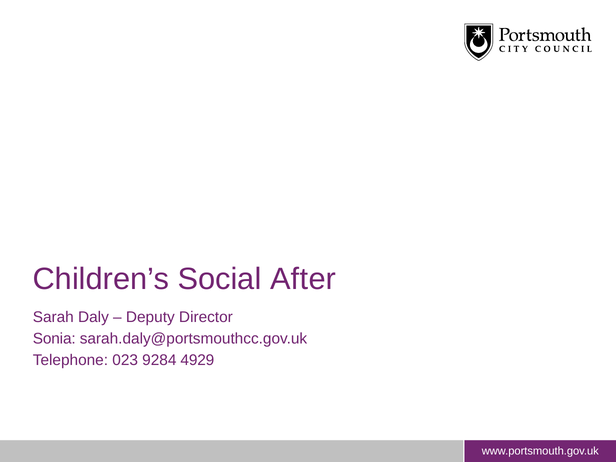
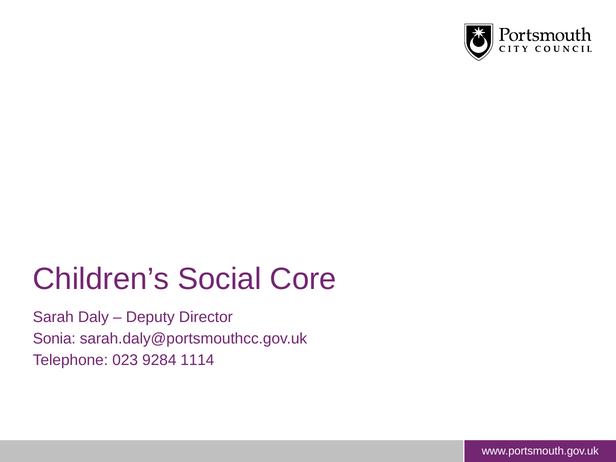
After: After -> Core (303, 279)
4929: 4929 -> 1114 (197, 360)
